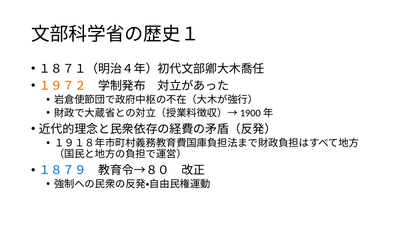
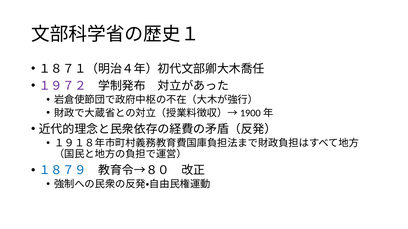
１９７２ colour: orange -> purple (63, 86)
